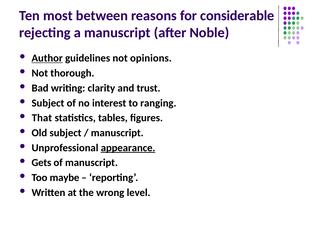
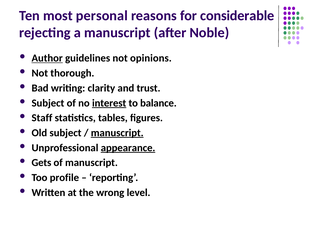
between: between -> personal (102, 16)
interest underline: none -> present (109, 103)
ranging: ranging -> balance (158, 103)
That: That -> Staff (42, 118)
manuscript underline: none -> present (117, 133)
maybe: maybe -> profile (64, 178)
